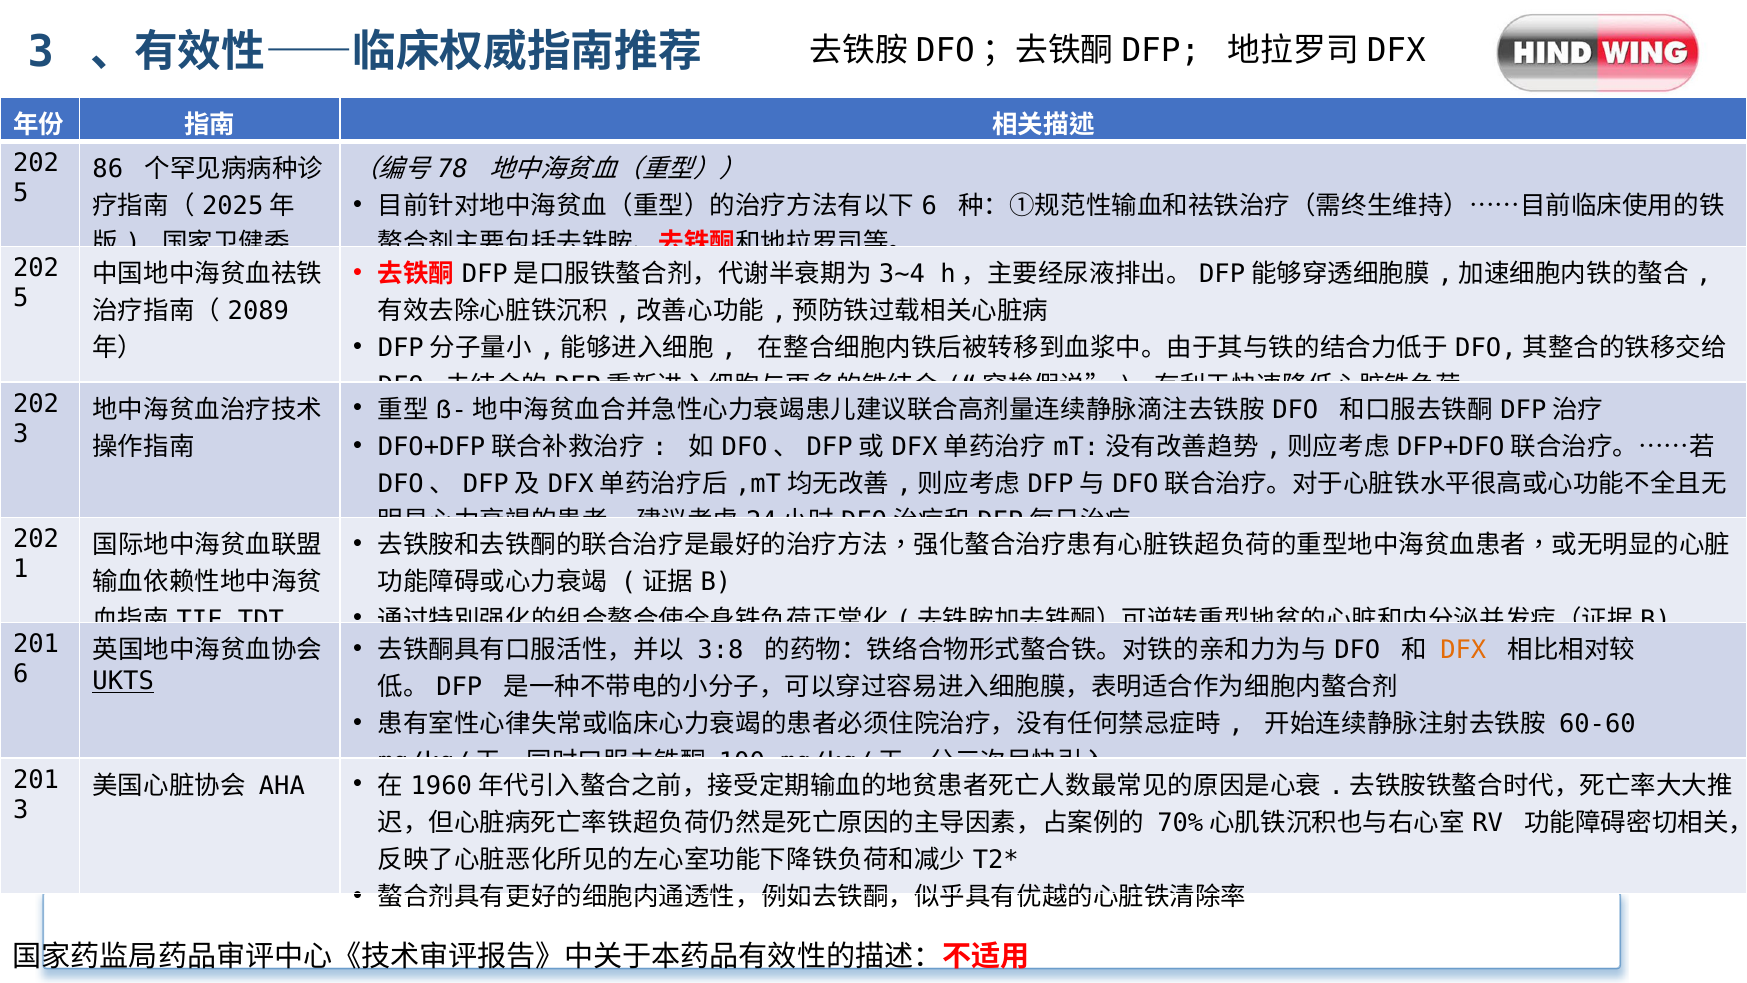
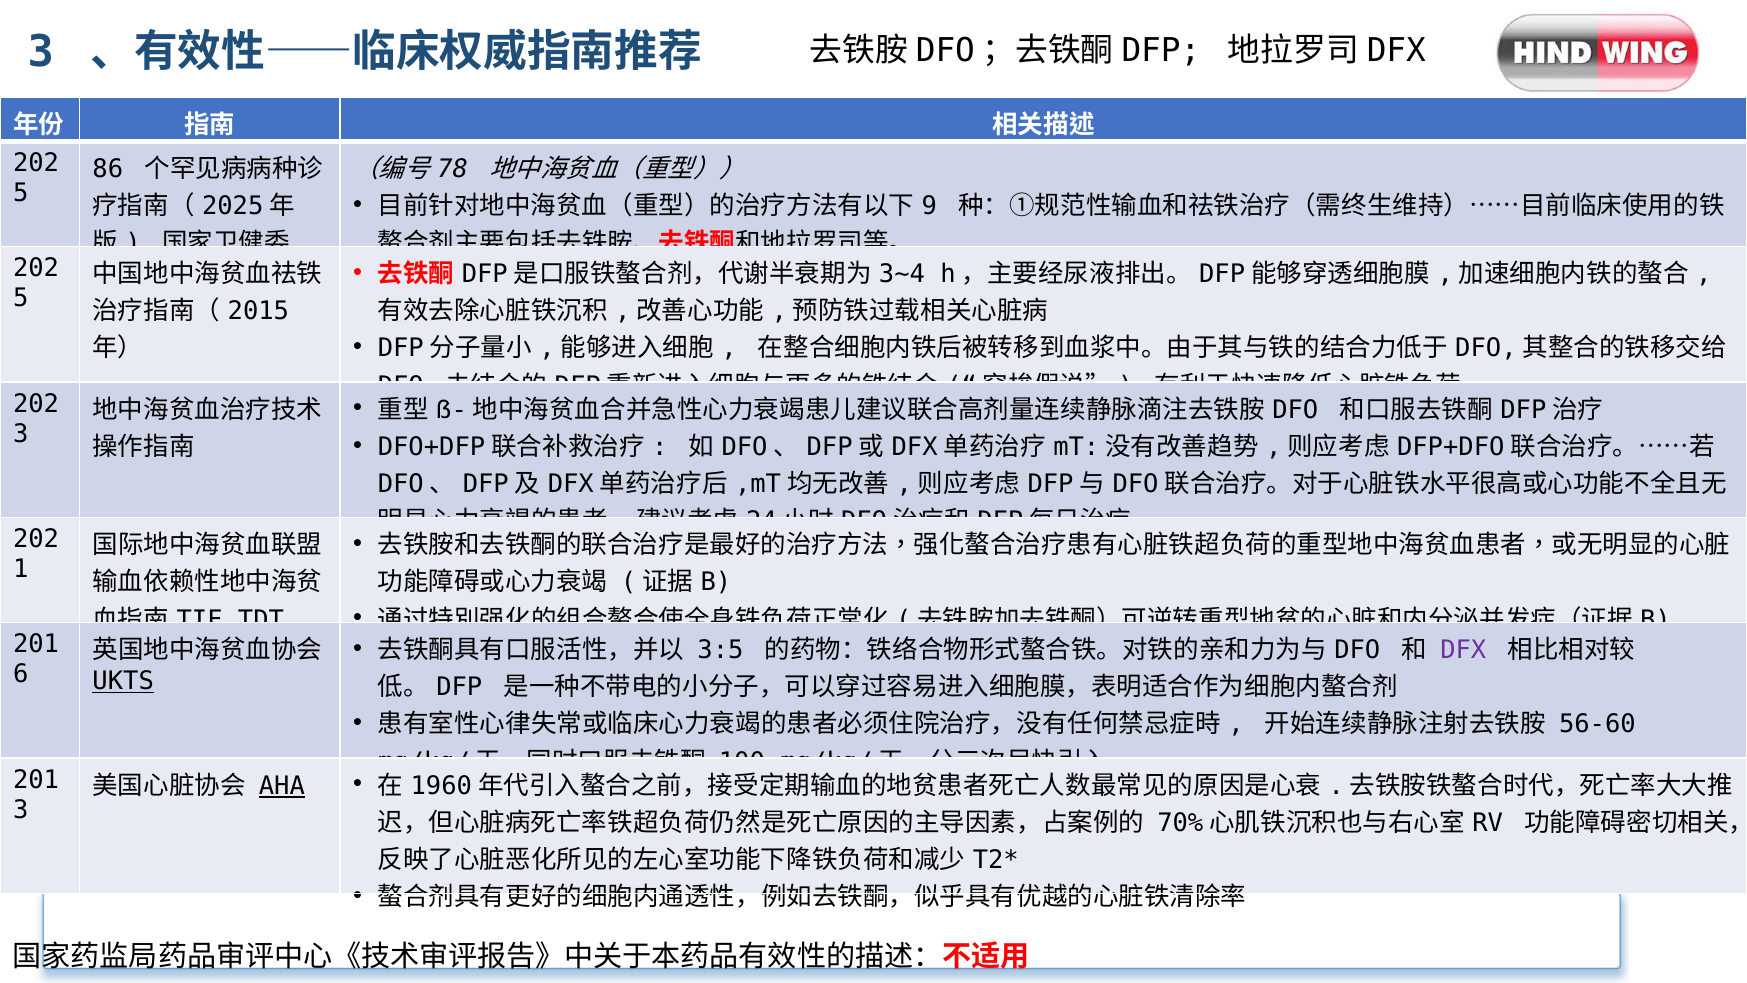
6: 6 -> 9 (929, 206)
2089: 2089 -> 2015 (258, 311)
3:8: 3:8 -> 3:5 (720, 650)
DFX colour: orange -> purple (1463, 650)
60-60: 60-60 -> 56-60 (1597, 724)
AHA underline: none -> present (282, 786)
